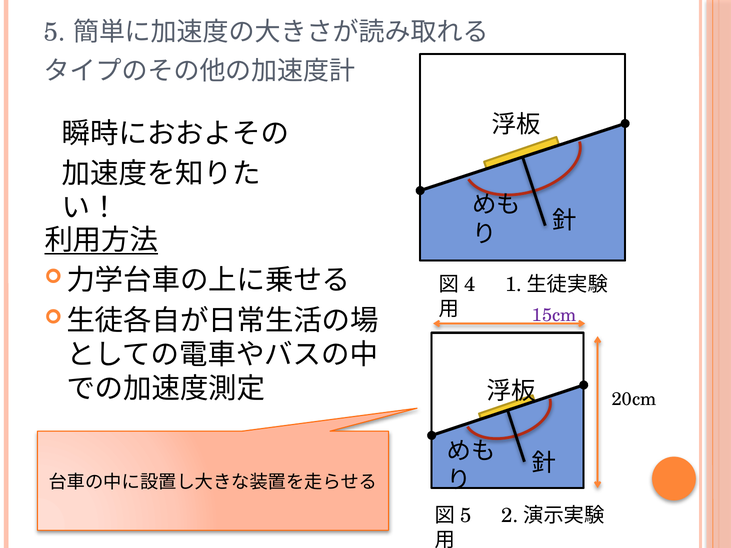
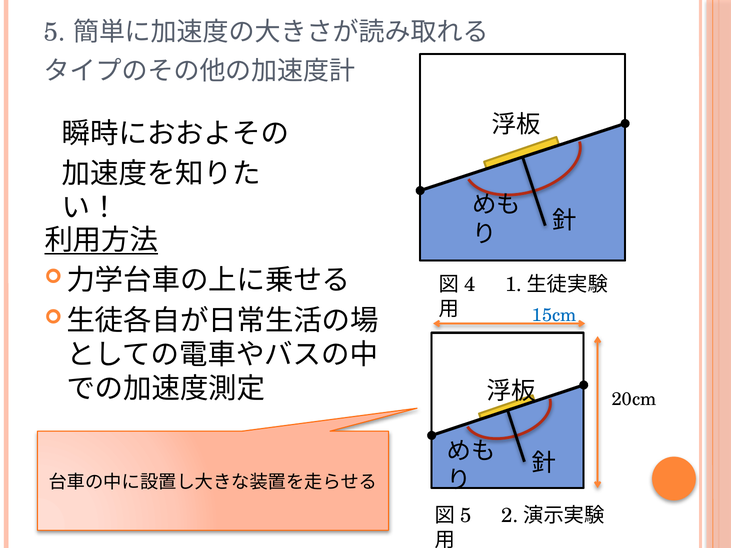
15cm colour: purple -> blue (554, 315)
